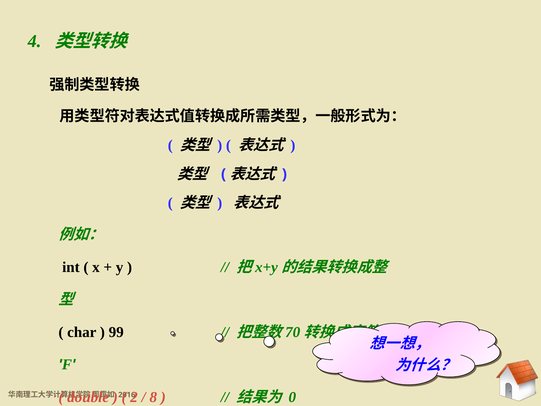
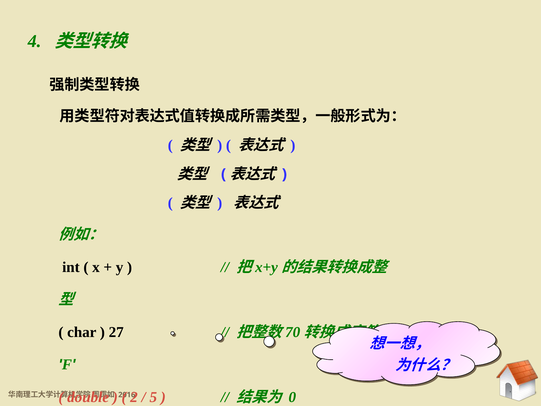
99: 99 -> 27 (116, 332)
8: 8 -> 5 (153, 397)
